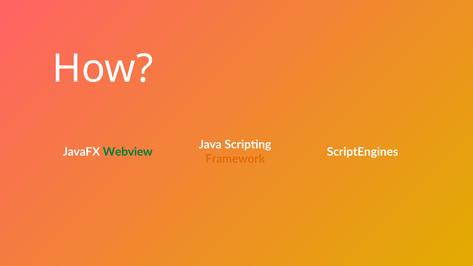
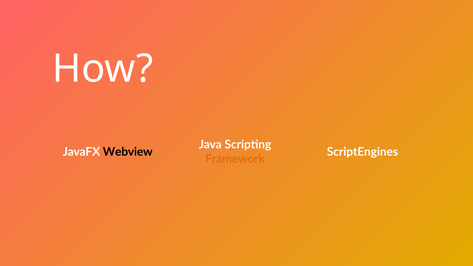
Webview colour: green -> black (128, 152)
